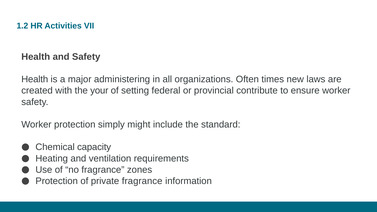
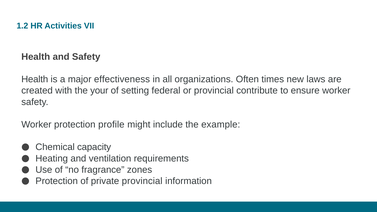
administering: administering -> effectiveness (122, 79)
simply: simply -> profile (111, 125)
standard: standard -> example (221, 125)
private fragrance: fragrance -> provincial (142, 181)
